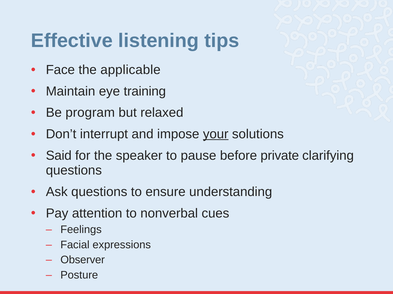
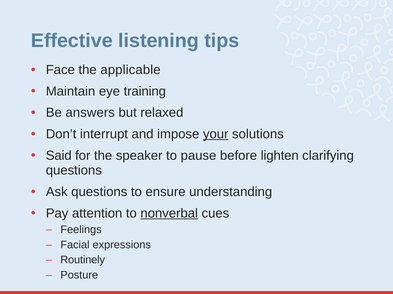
program: program -> answers (90, 113)
private: private -> lighten (280, 156)
nonverbal underline: none -> present (169, 214)
Observer: Observer -> Routinely (83, 261)
